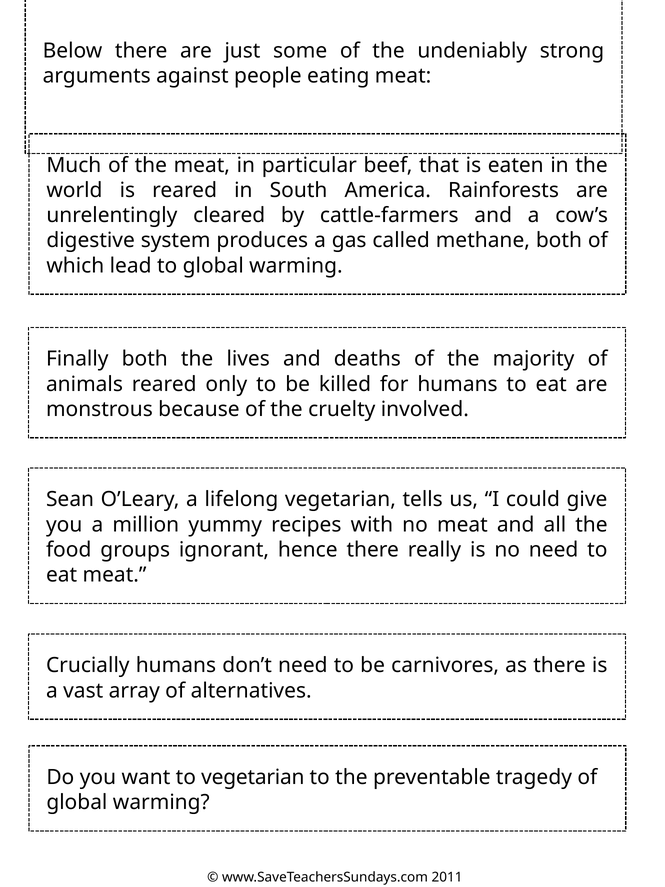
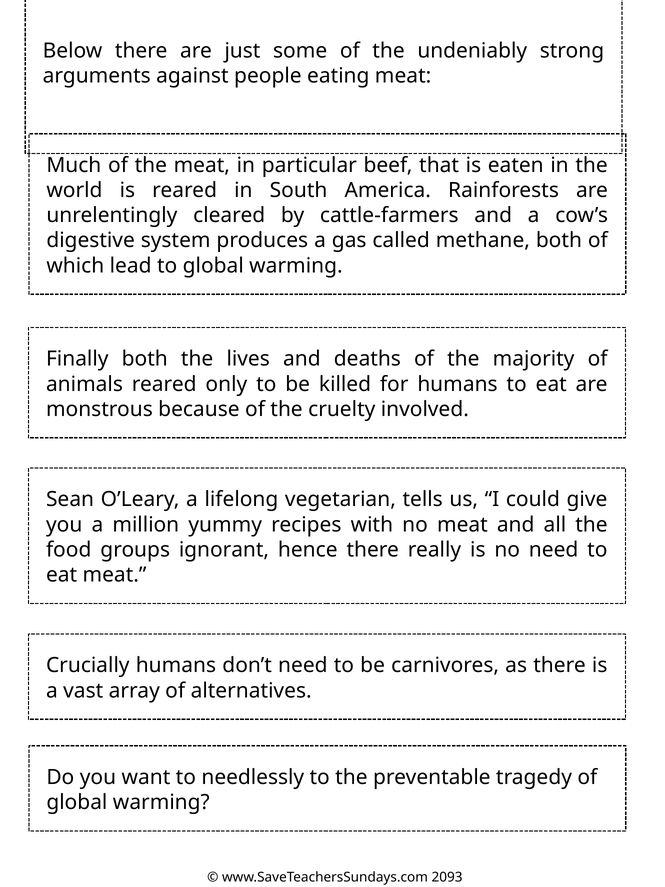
to vegetarian: vegetarian -> needlessly (253, 777)
2011: 2011 -> 2093 (447, 877)
